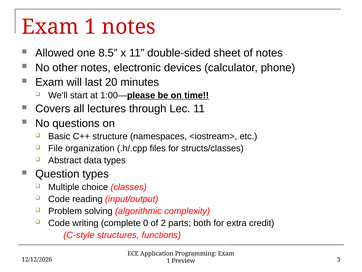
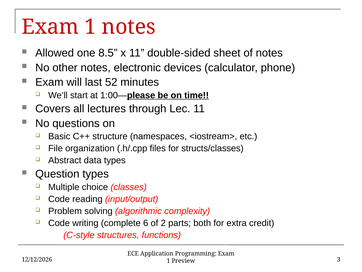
20: 20 -> 52 (111, 82)
0: 0 -> 6 (146, 223)
